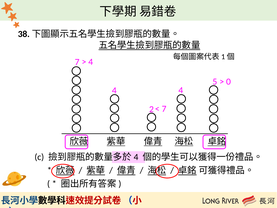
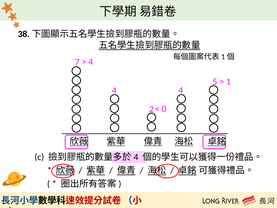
0: 0 -> 1 (228, 82)
7: 7 -> 0 (164, 109)
